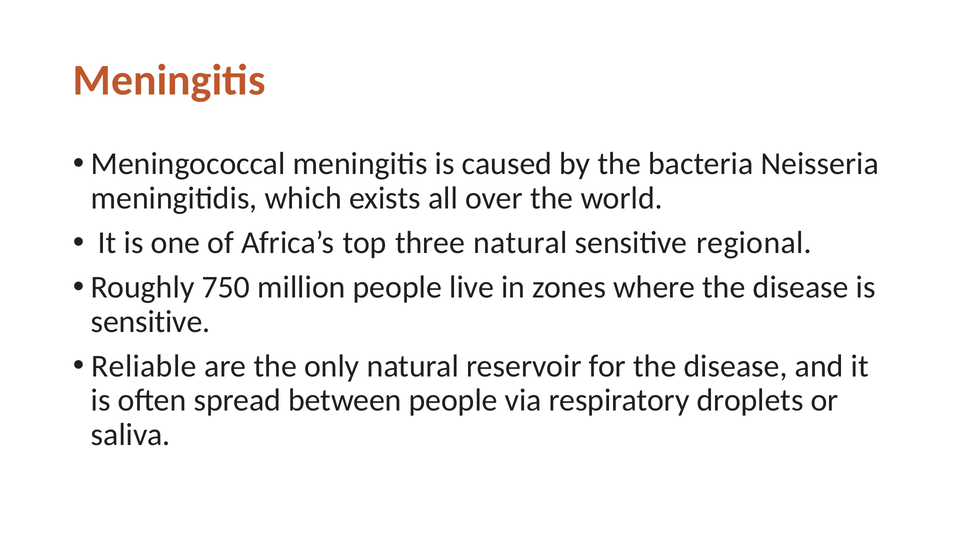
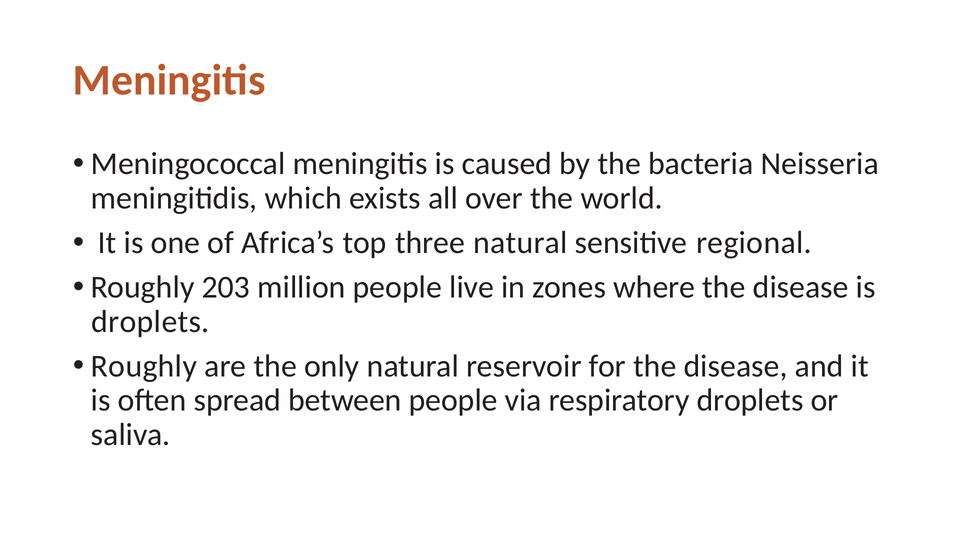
750: 750 -> 203 (226, 287)
sensitive: sensitive -> droplets (150, 321)
Reliable: Reliable -> Roughly (144, 366)
